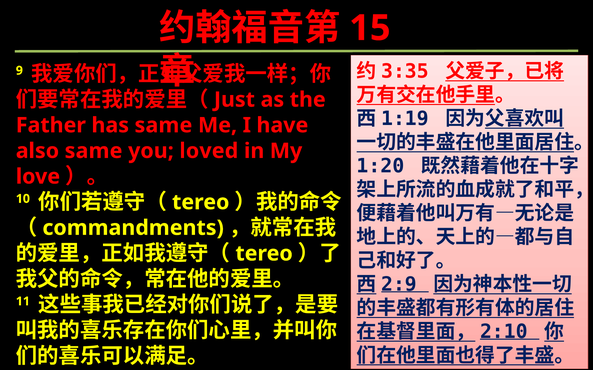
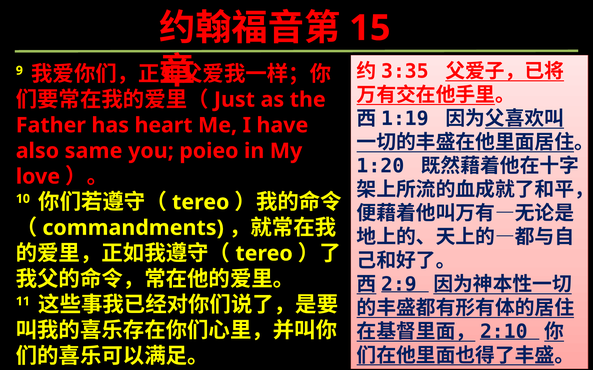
has same: same -> heart (164, 125)
loved: loved -> poieo (209, 151)
